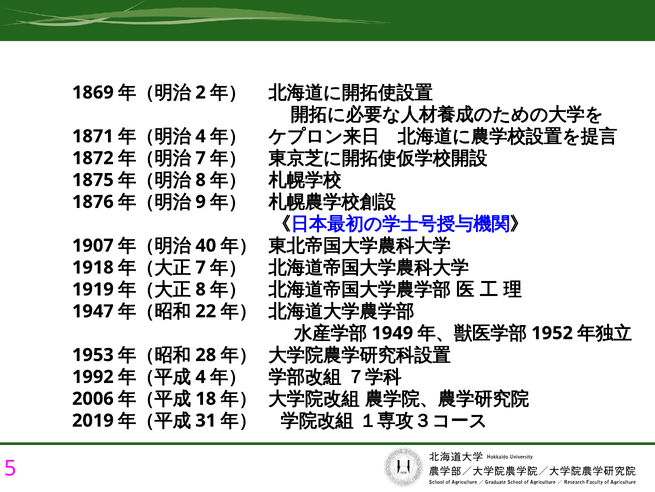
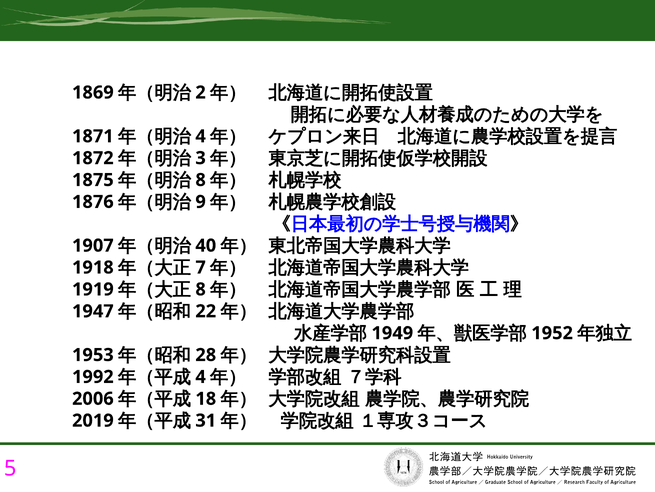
7: 7 -> 3 (201, 158)
